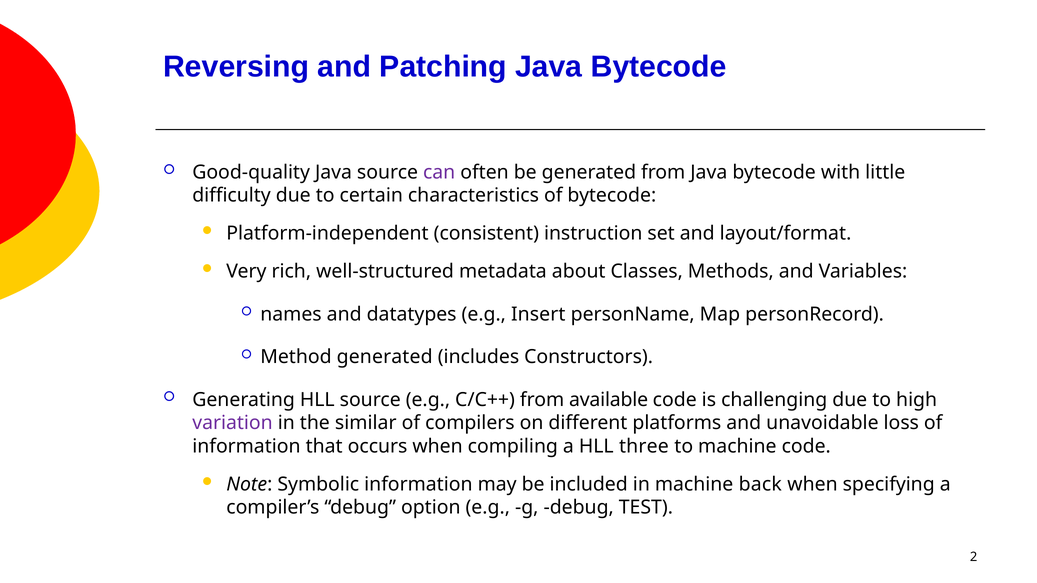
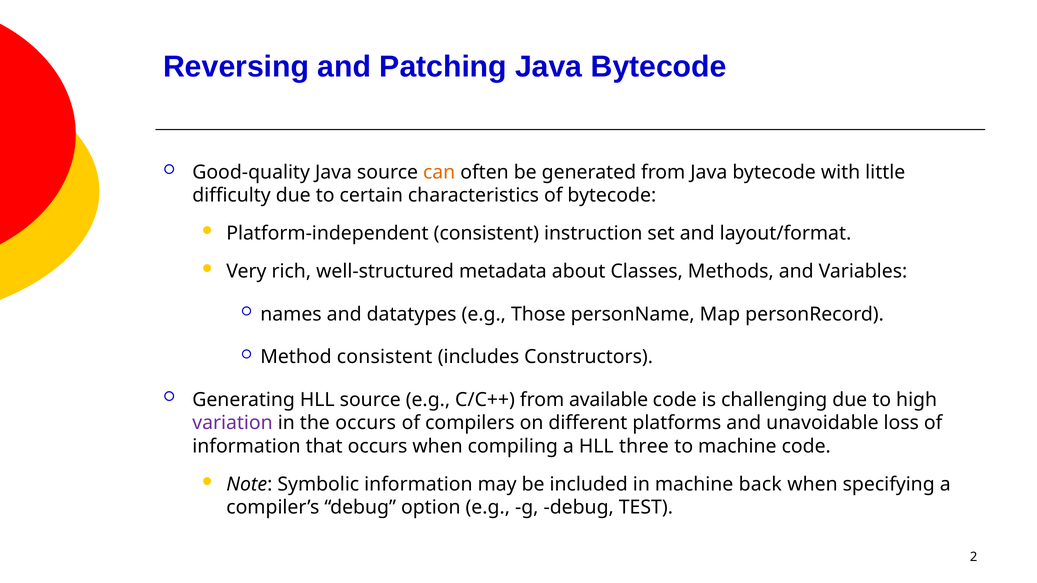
can colour: purple -> orange (439, 172)
Insert: Insert -> Those (538, 314)
Method generated: generated -> consistent (385, 357)
the similar: similar -> occurs (366, 423)
